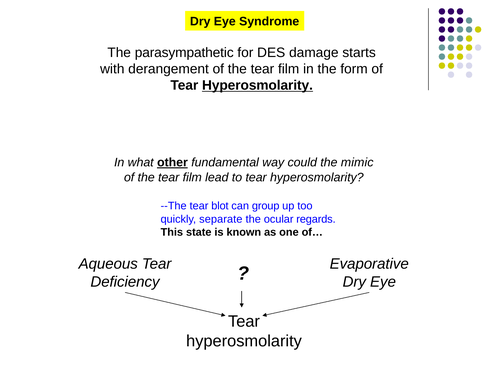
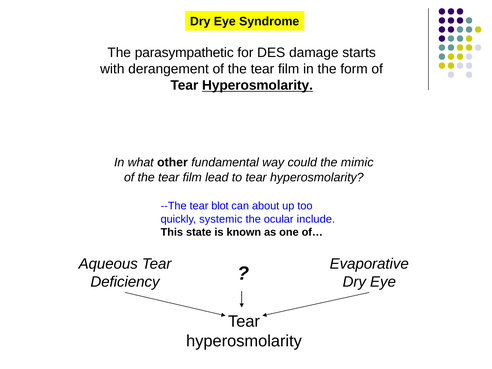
other underline: present -> none (172, 163)
group: group -> about (266, 206)
separate: separate -> systemic (221, 219)
regards: regards -> include (316, 219)
